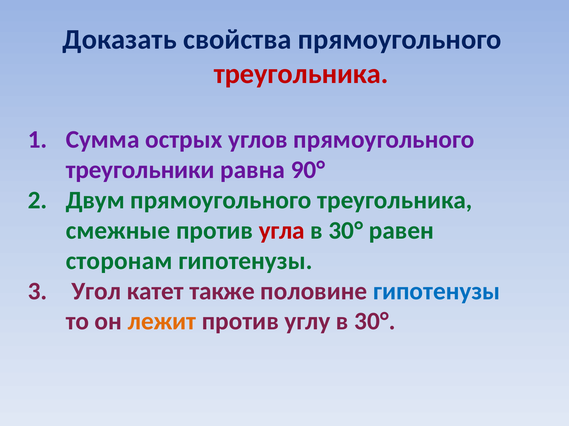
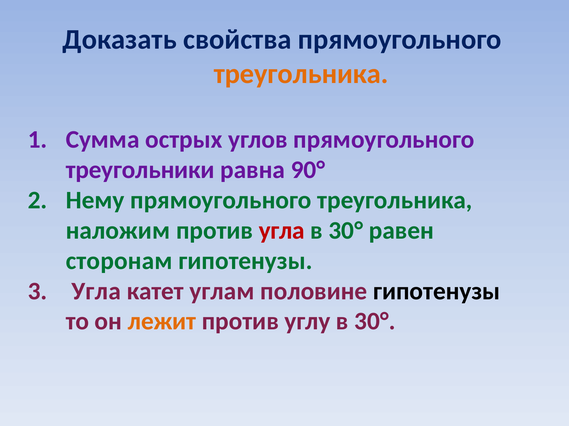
треугольника colour: red -> orange (301, 74)
Двум: Двум -> Нему (95, 200)
смежные: смежные -> наложим (118, 231)
Угол: Угол -> Угла (96, 292)
также: также -> углам (222, 292)
гипотенузы colour: blue -> black (437, 292)
